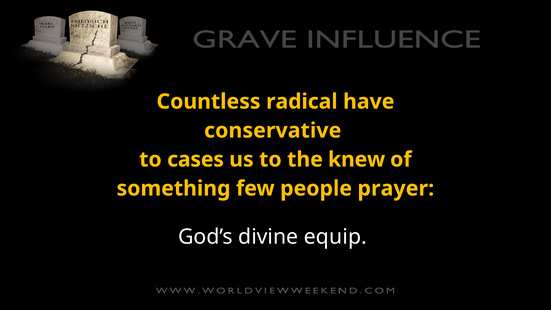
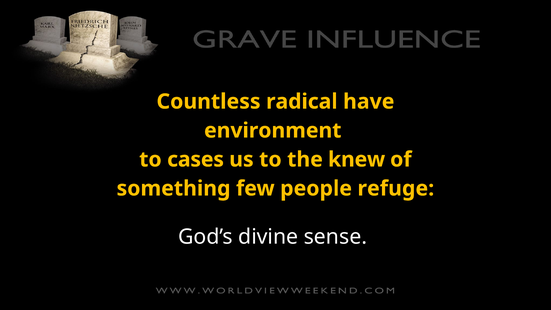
conservative: conservative -> environment (273, 131)
prayer: prayer -> refuge (396, 188)
equip: equip -> sense (335, 237)
